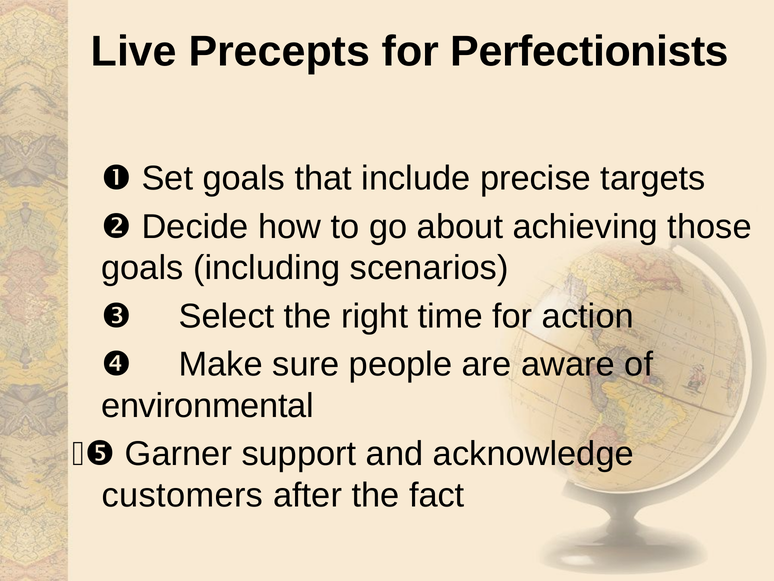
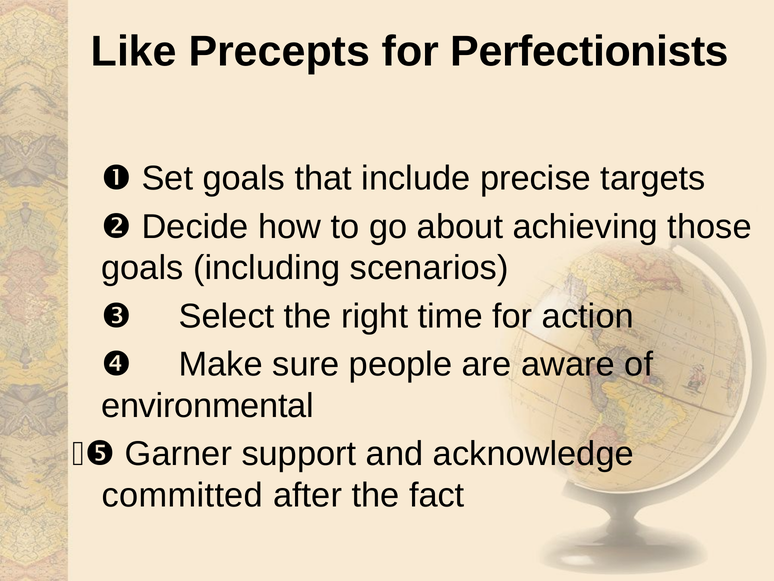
Live: Live -> Like (134, 51)
customers: customers -> committed (182, 495)
